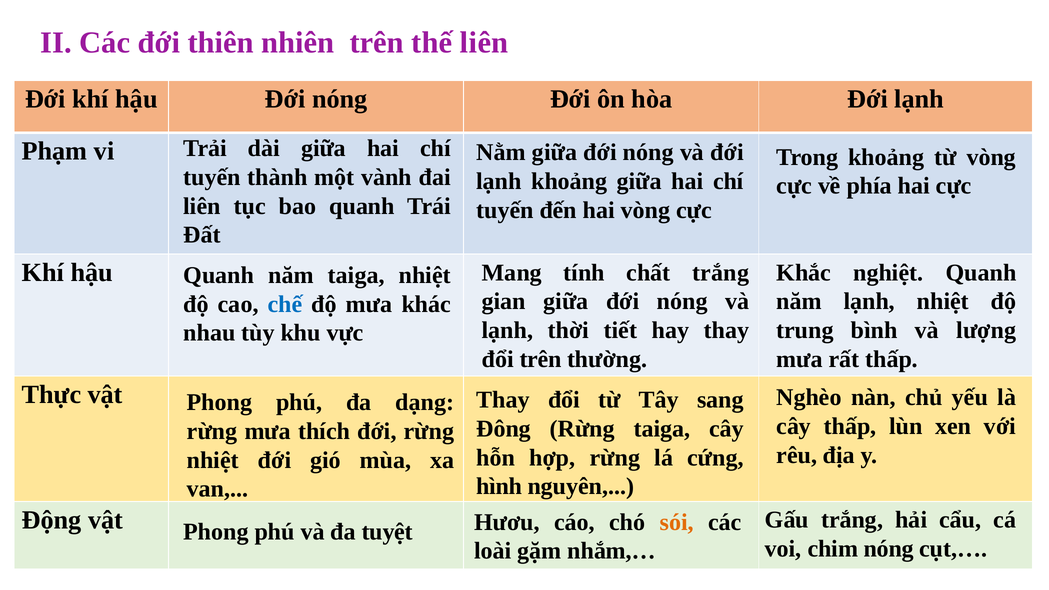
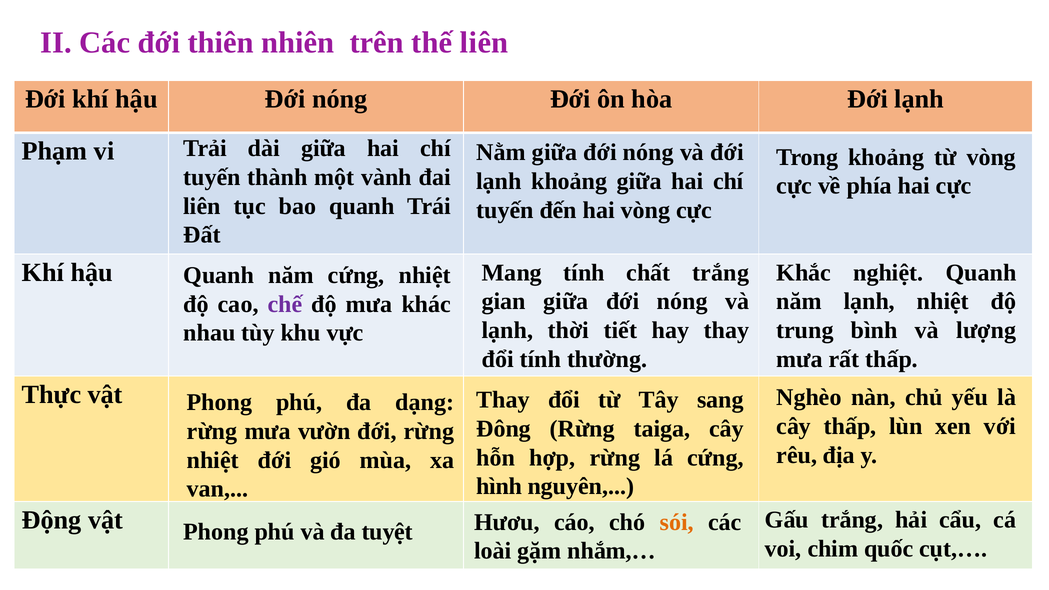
năm taiga: taiga -> cứng (356, 275)
chế colour: blue -> purple (285, 304)
đổi trên: trên -> tính (540, 359)
thích: thích -> vườn (324, 431)
chim nóng: nóng -> quốc (889, 549)
